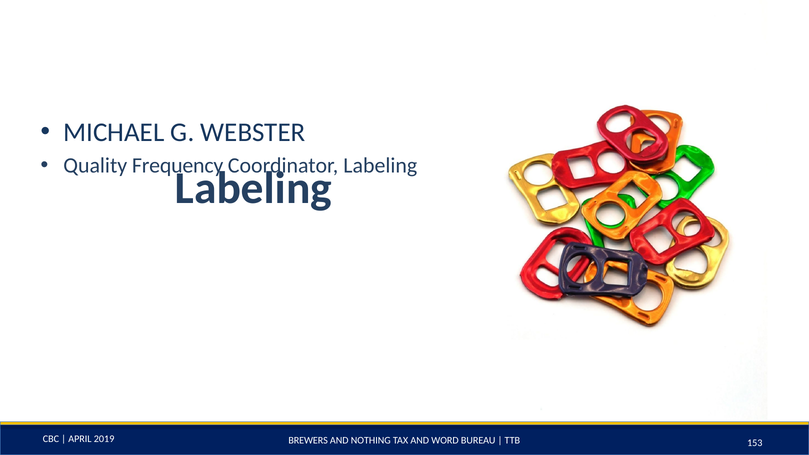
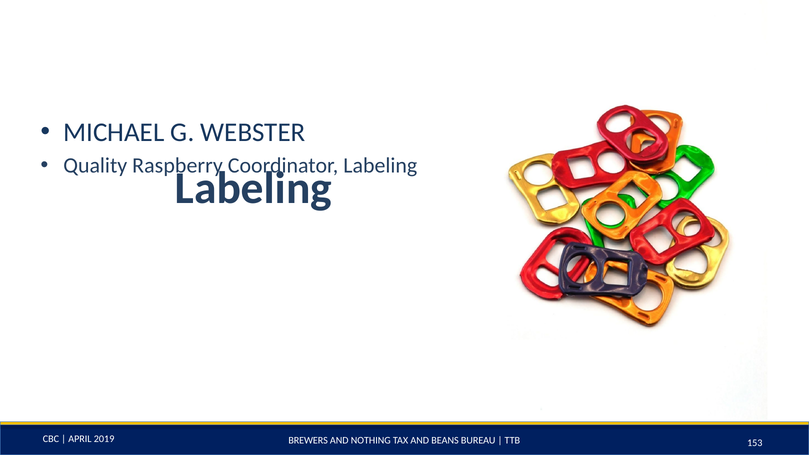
Frequency: Frequency -> Raspberry (178, 166)
WORD: WORD -> BEANS (445, 440)
